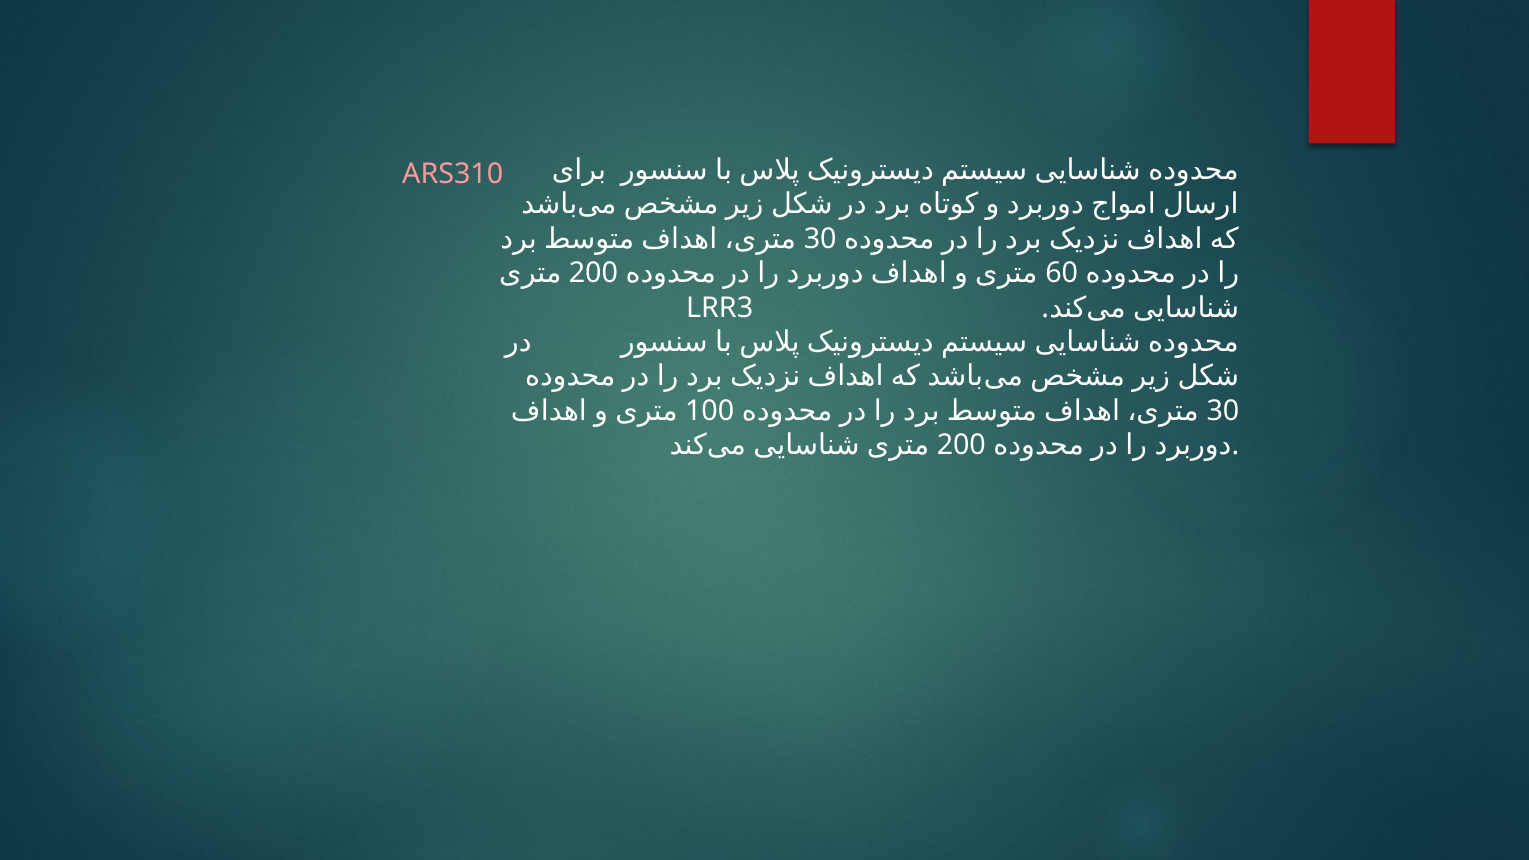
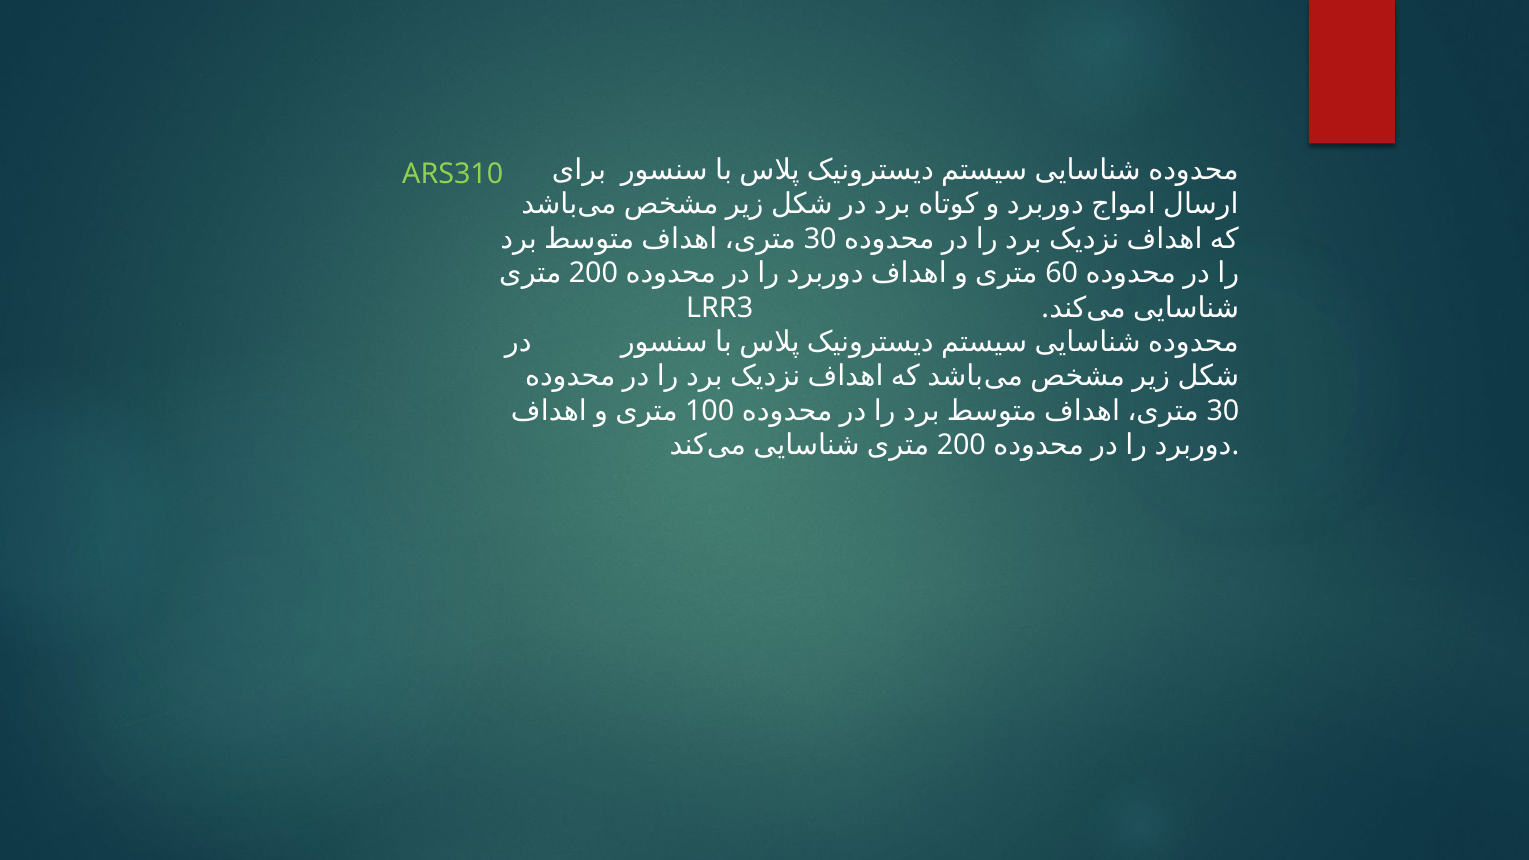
ARS310 colour: pink -> light green (453, 174)
